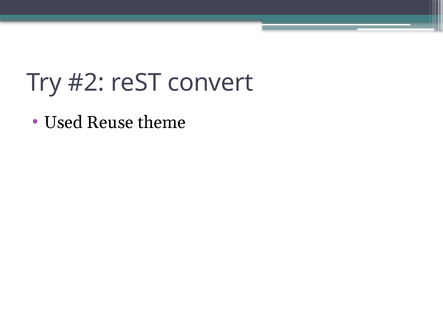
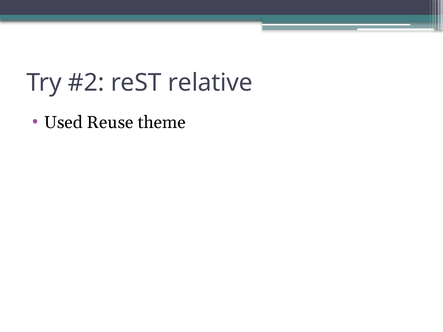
convert: convert -> relative (210, 83)
